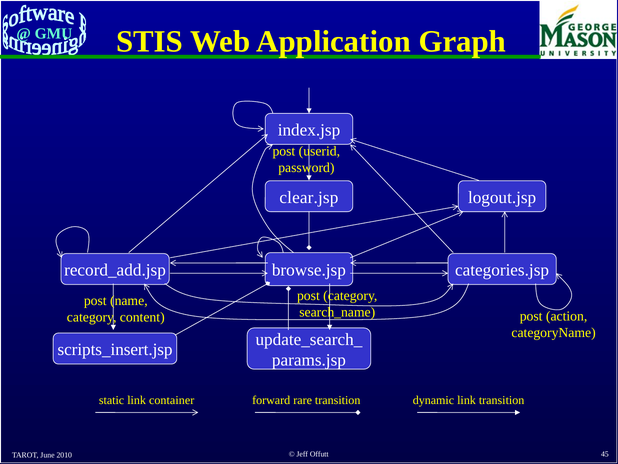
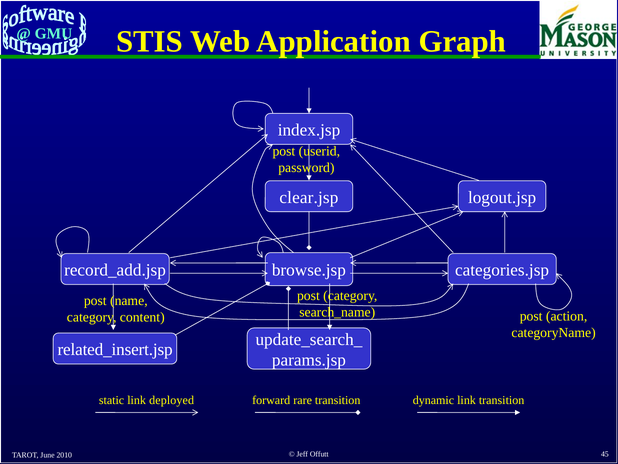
scripts_insert.jsp: scripts_insert.jsp -> related_insert.jsp (115, 349)
container: container -> deployed (172, 400)
